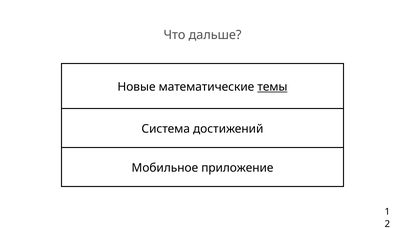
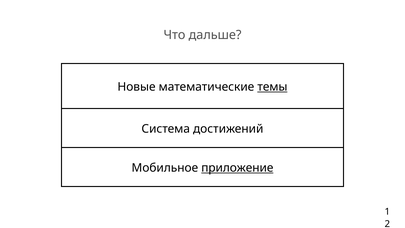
приложение underline: none -> present (237, 168)
